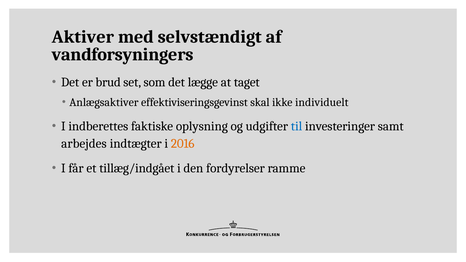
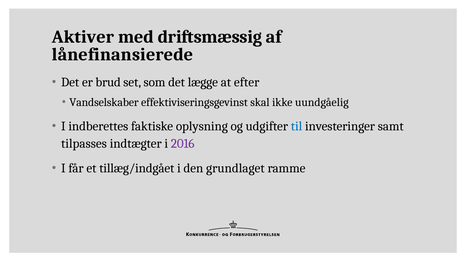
selvstændigt: selvstændigt -> driftsmæssig (210, 37)
vandforsyningers: vandforsyningers -> lånefinansierede (123, 54)
taget: taget -> efter (247, 82)
Anlægsaktiver: Anlægsaktiver -> Vandselskaber (104, 102)
individuelt: individuelt -> uundgåelig (322, 102)
arbejdes: arbejdes -> tilpasses (84, 143)
2016 colour: orange -> purple (183, 143)
fordyrelser: fordyrelser -> grundlaget (235, 168)
